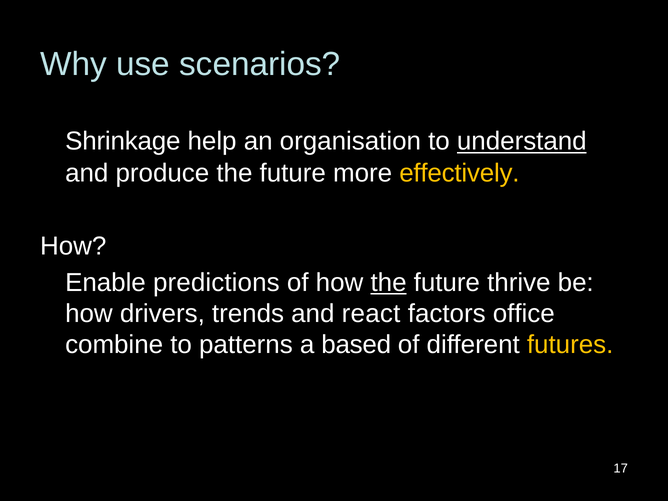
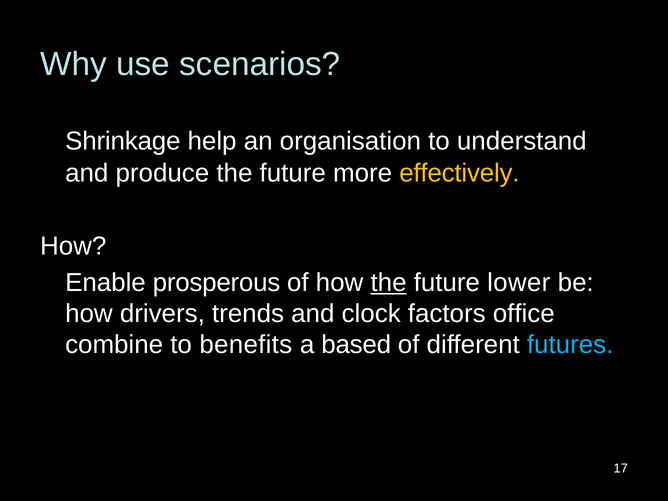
understand underline: present -> none (522, 141)
predictions: predictions -> prosperous (217, 282)
thrive: thrive -> lower (519, 282)
react: react -> clock (371, 314)
patterns: patterns -> benefits (246, 345)
futures colour: yellow -> light blue (570, 345)
